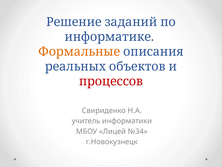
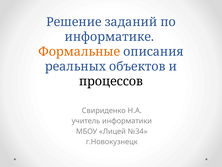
процессов colour: red -> black (111, 81)
